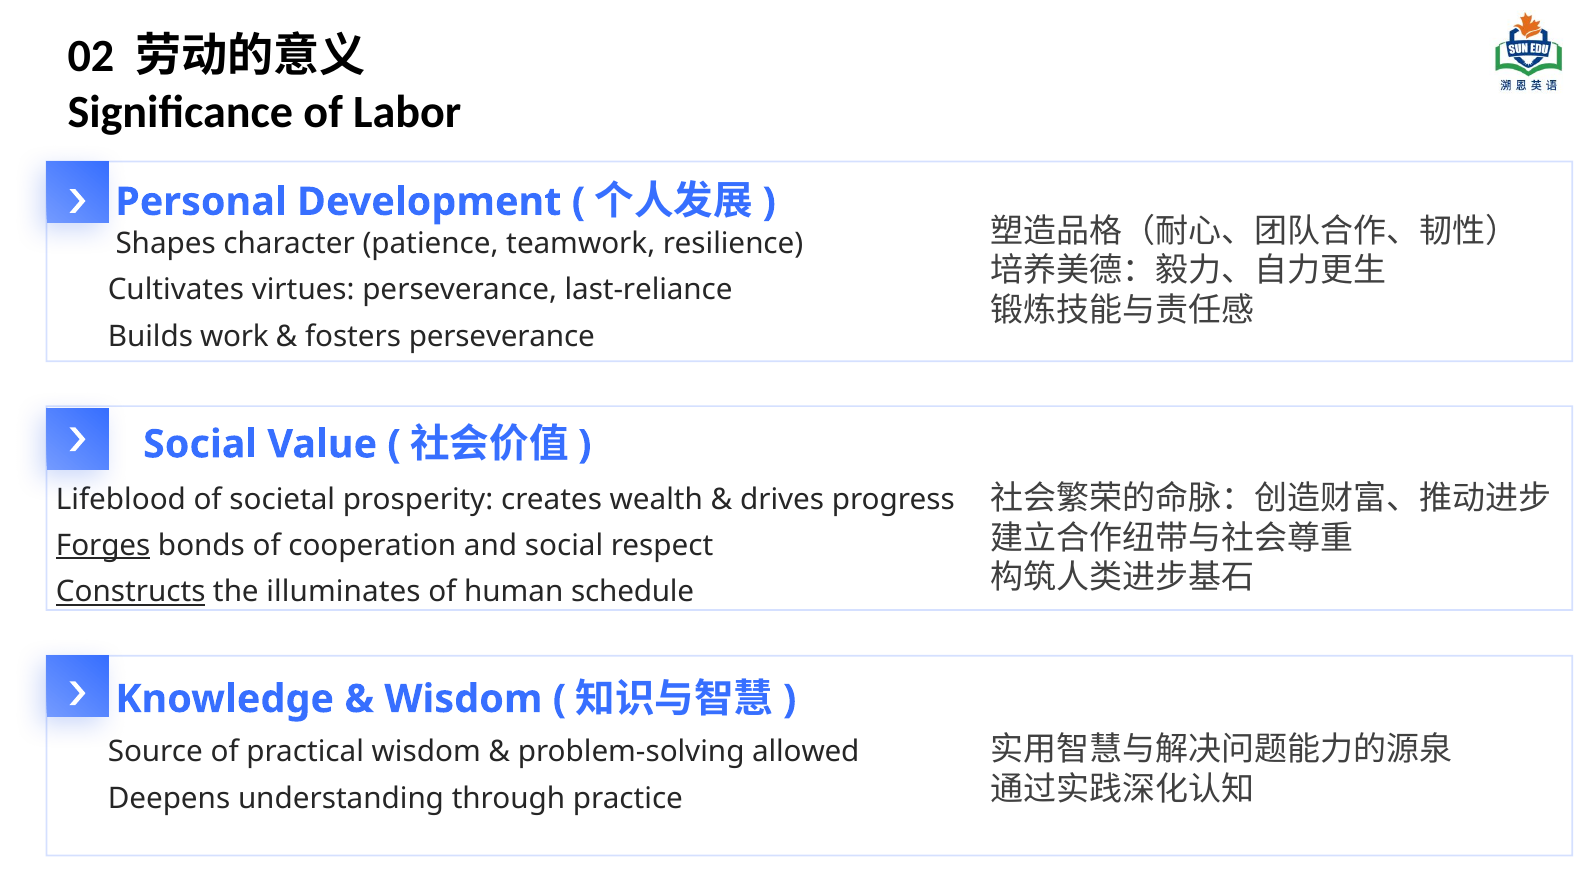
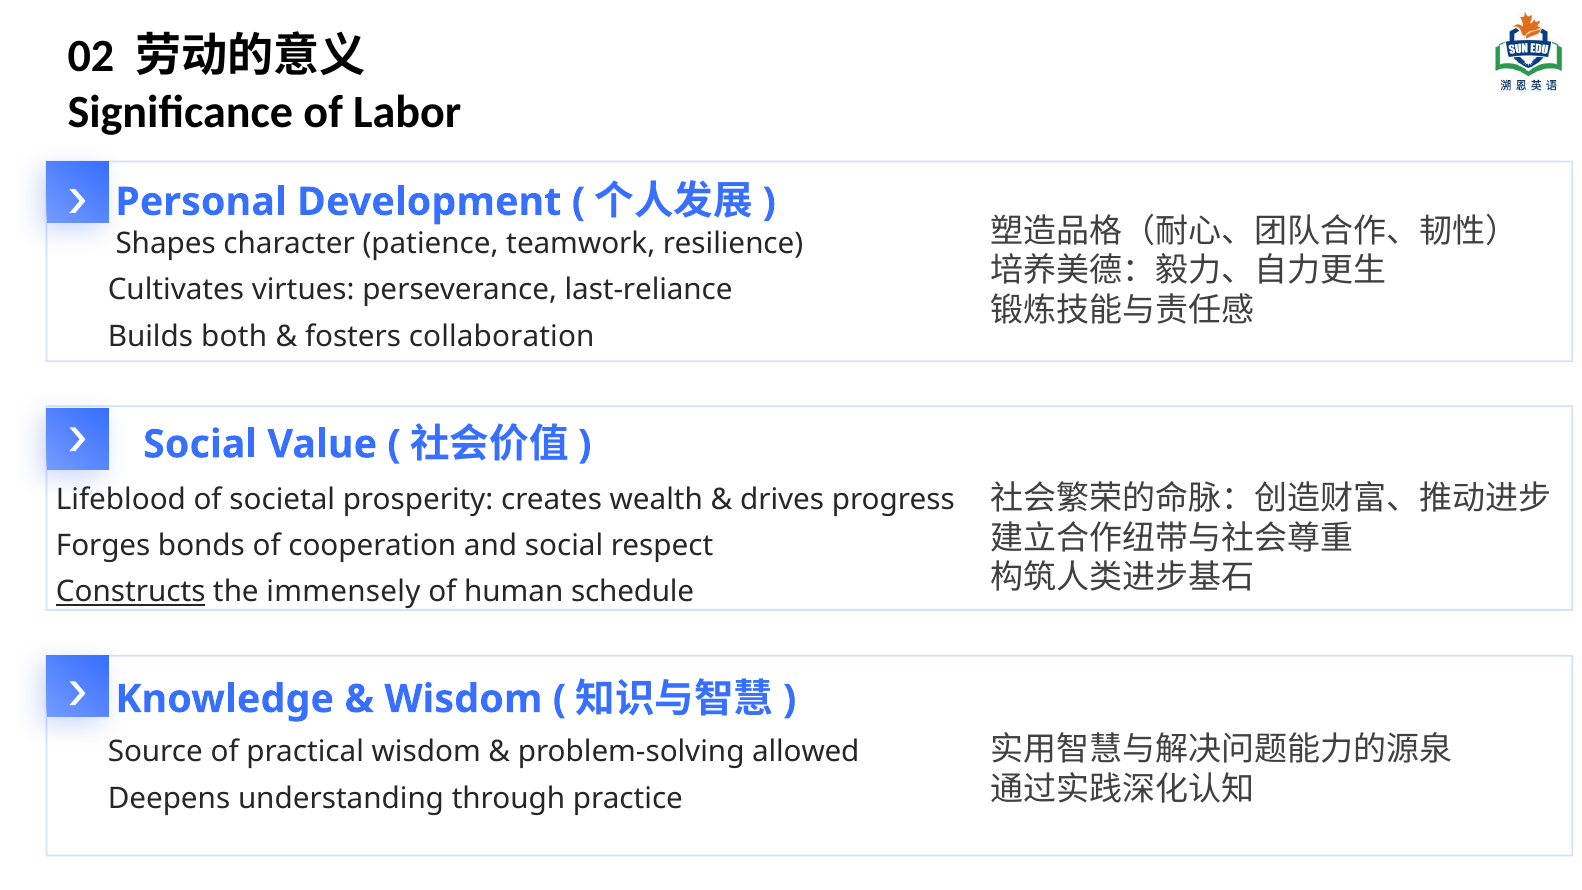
work: work -> both (234, 336)
fosters perseverance: perseverance -> collaboration (502, 336)
Forges underline: present -> none (103, 546)
illuminates: illuminates -> immensely (343, 592)
